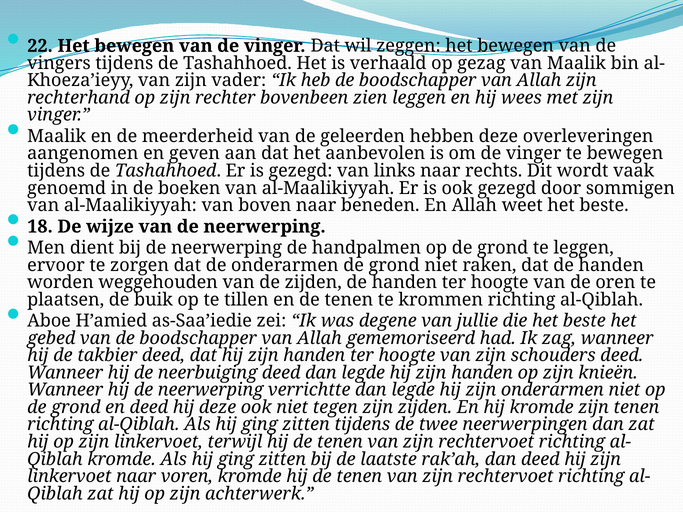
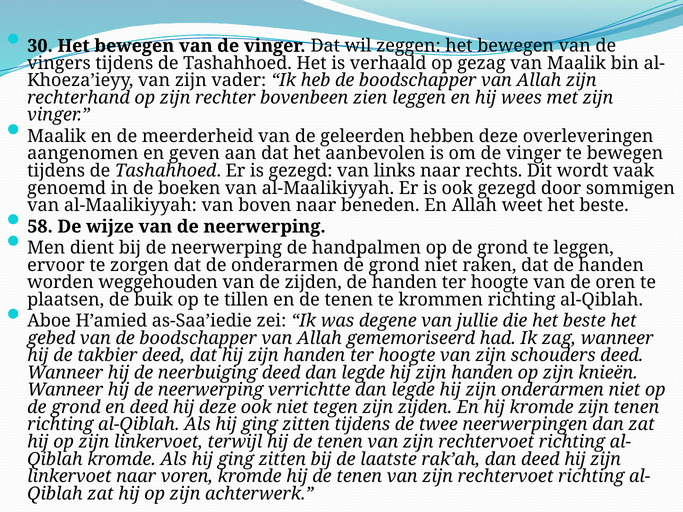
22: 22 -> 30 (40, 46)
18: 18 -> 58 (40, 227)
